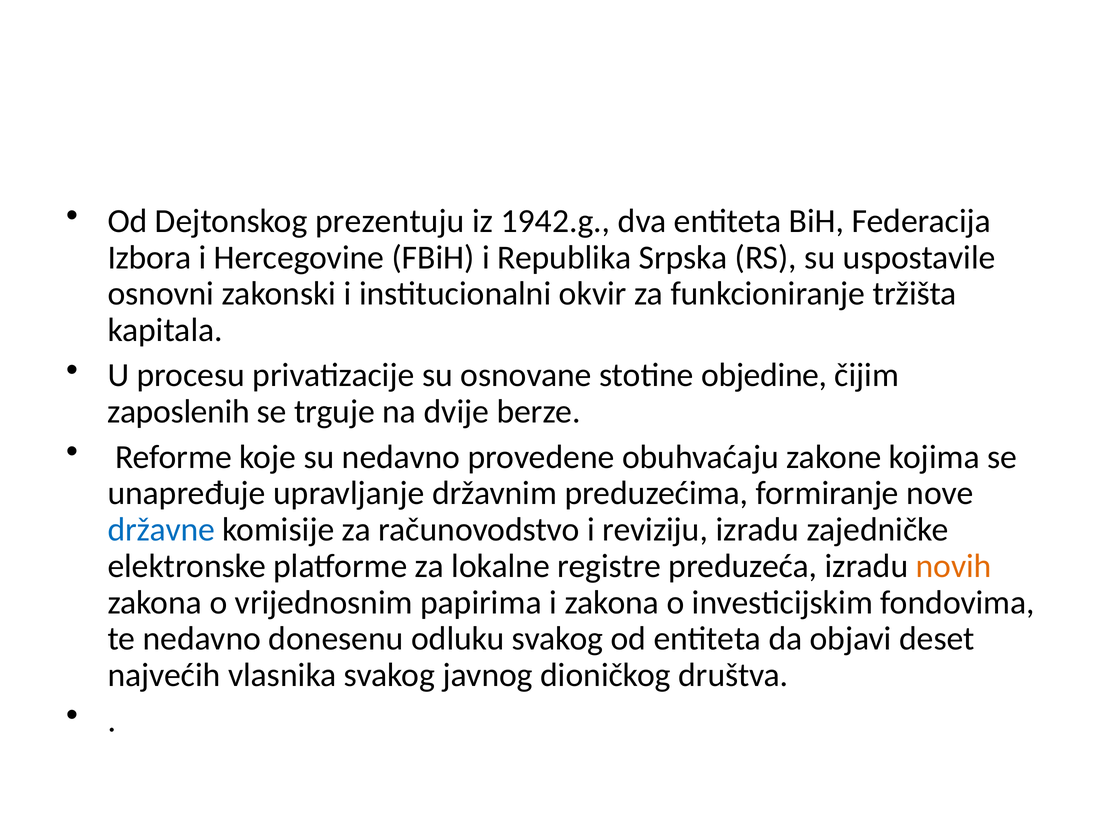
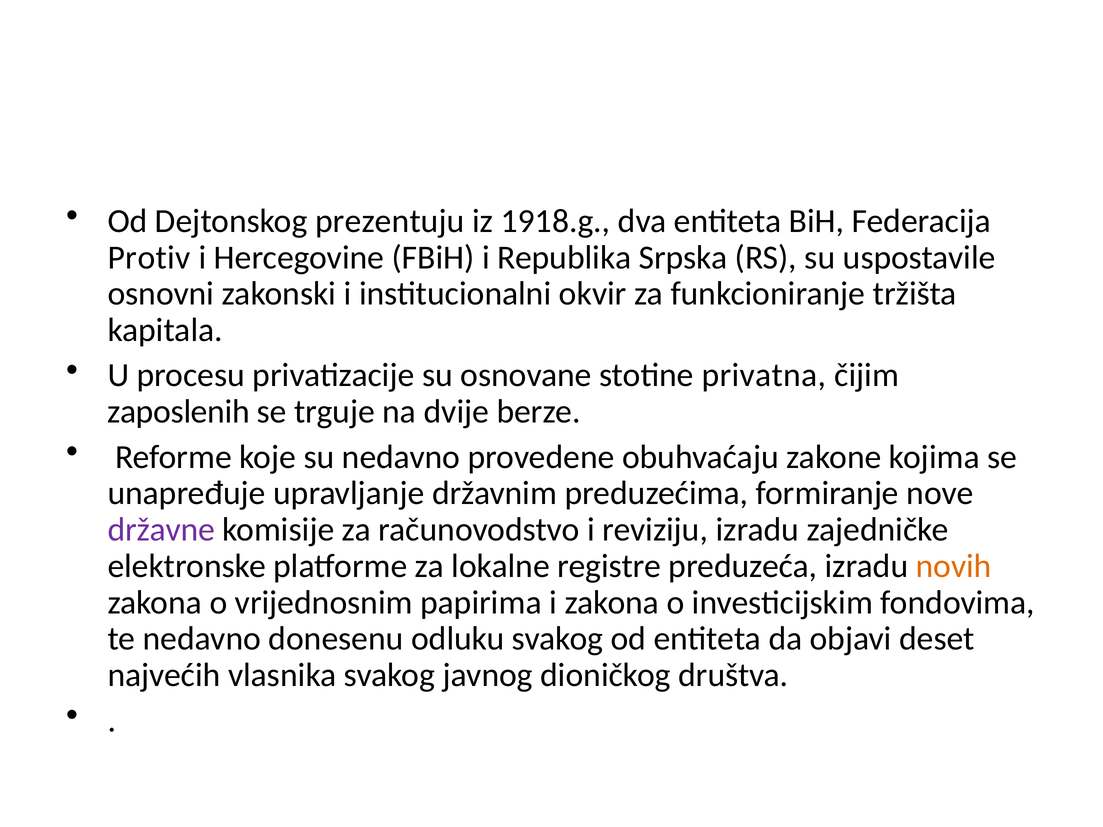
1942.g: 1942.g -> 1918.g (556, 221)
Izbora: Izbora -> Protiv (149, 258)
objedine: objedine -> privatna (764, 375)
državne colour: blue -> purple (161, 530)
